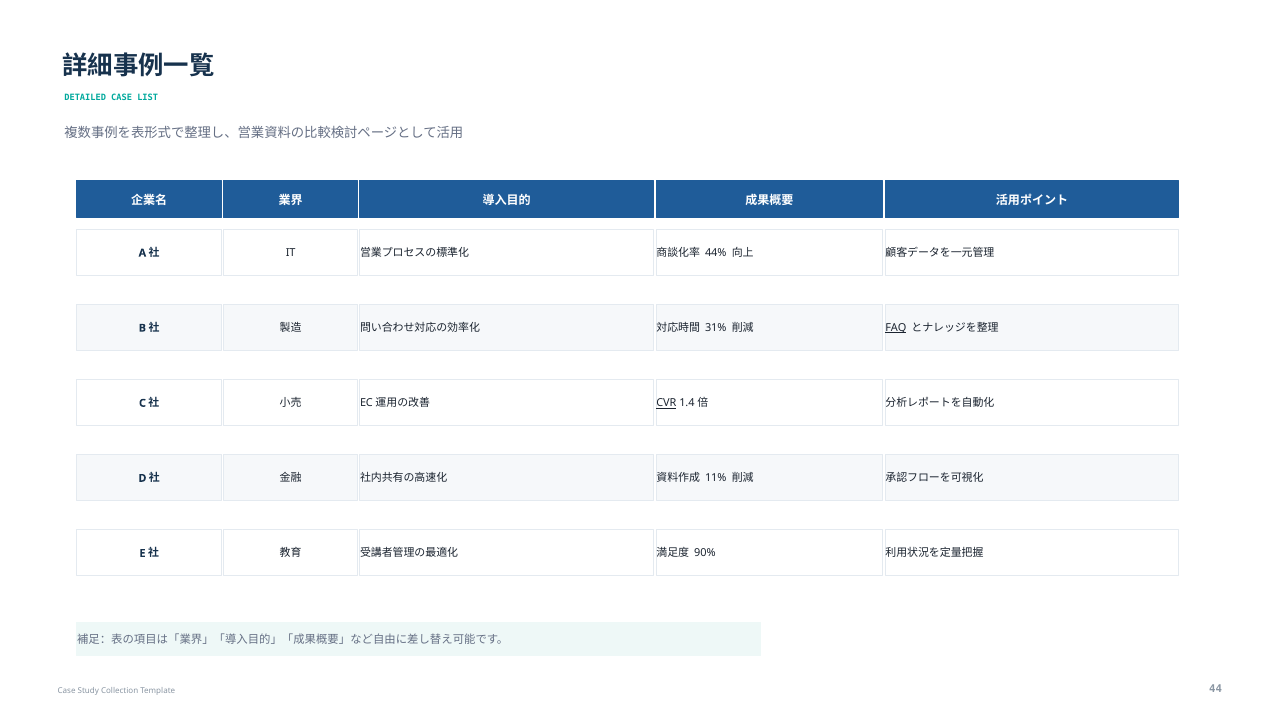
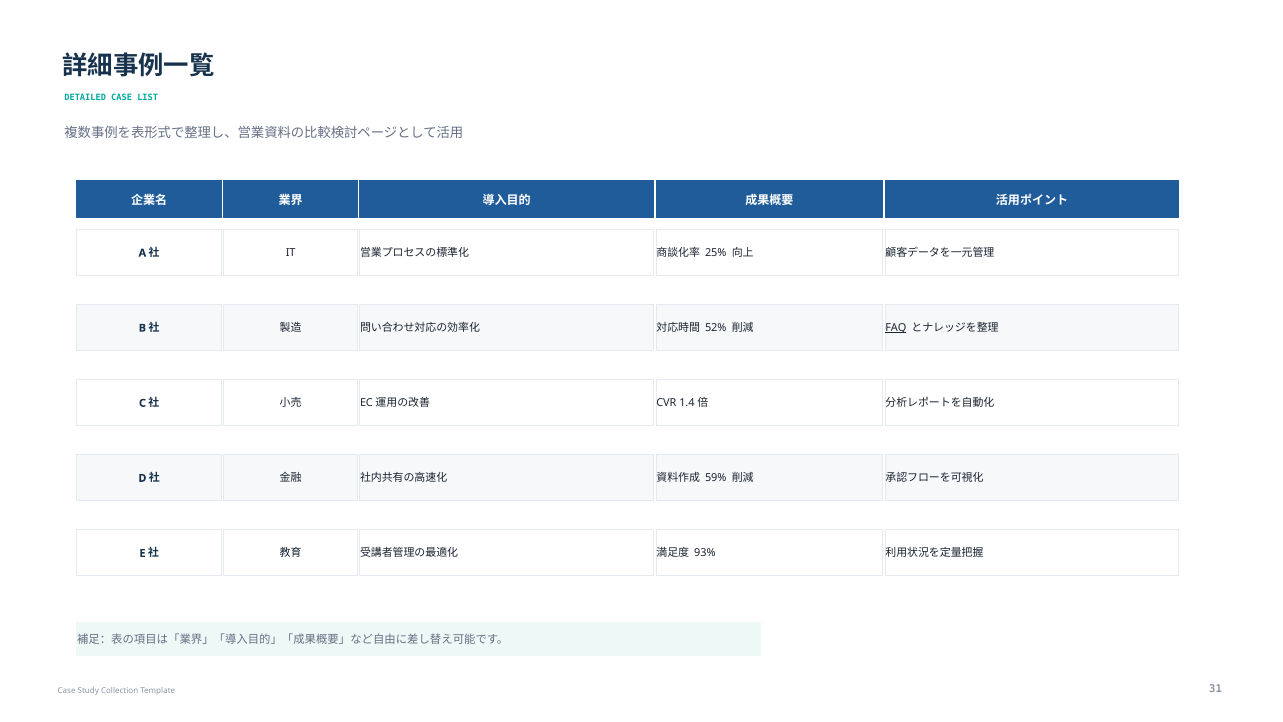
44%: 44% -> 25% (716, 253)
31%: 31% -> 52% (716, 328)
CVR underline: present -> none (666, 403)
11%: 11% -> 59% (716, 478)
90%: 90% -> 93% (705, 553)
44: 44 -> 31 (1216, 688)
